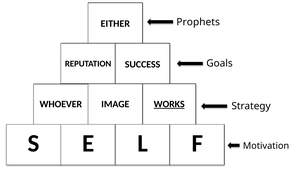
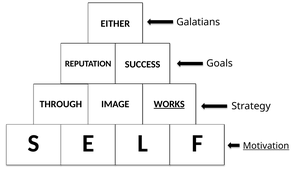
Prophets: Prophets -> Galatians (198, 22)
WHOEVER: WHOEVER -> THROUGH (61, 104)
Motivation underline: none -> present (266, 146)
